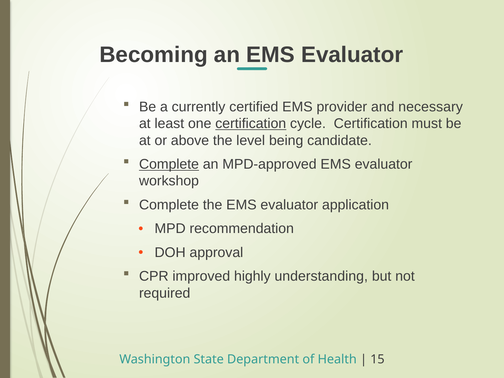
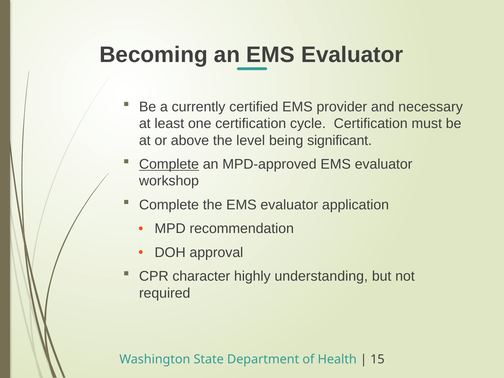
certification underline: present -> none (251, 124)
candidate: candidate -> significant (340, 140)
improved: improved -> character (201, 276)
